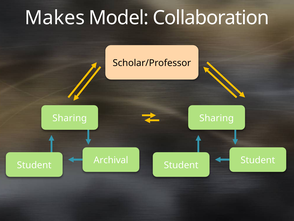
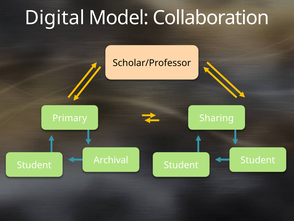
Makes: Makes -> Digital (55, 18)
Sharing: Sharing -> Primary (70, 118)
